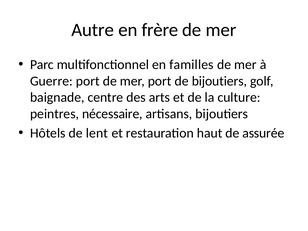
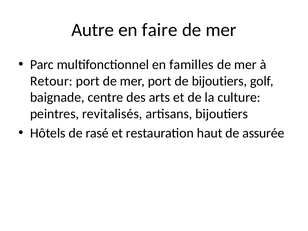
frère: frère -> faire (160, 30)
Guerre: Guerre -> Retour (51, 81)
nécessaire: nécessaire -> revitalisés (112, 114)
lent: lent -> rasé (97, 133)
